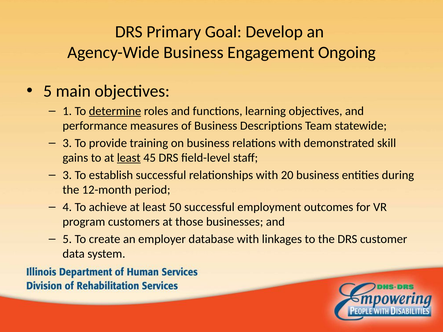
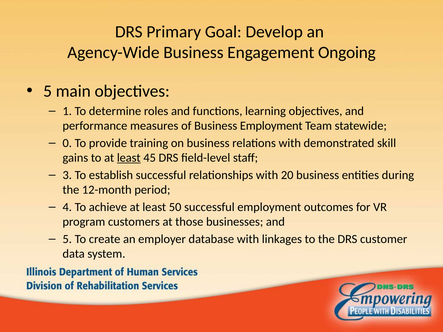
determine underline: present -> none (115, 111)
Business Descriptions: Descriptions -> Employment (271, 126)
3: 3 -> 0 (67, 143)
